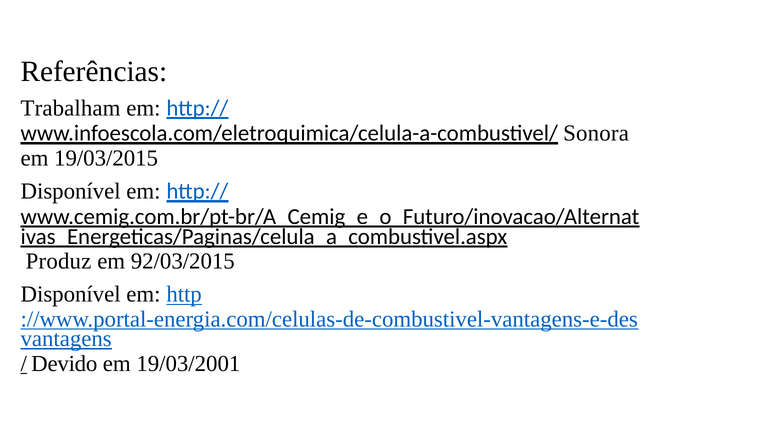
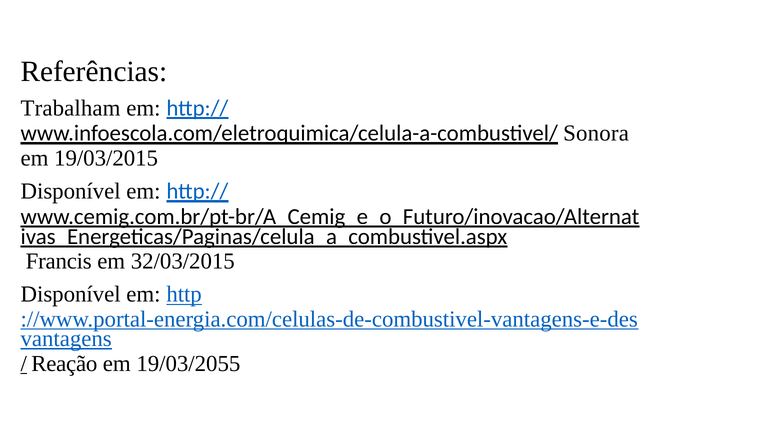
Produz: Produz -> Francis (59, 261)
92/03/2015: 92/03/2015 -> 32/03/2015 (183, 261)
Devido: Devido -> Reação (64, 363)
19/03/2001: 19/03/2001 -> 19/03/2055 (188, 363)
